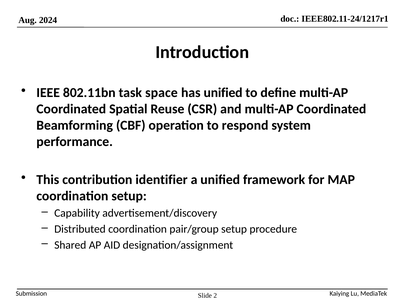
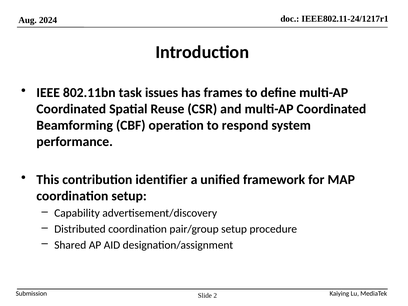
space: space -> issues (162, 93)
has unified: unified -> frames (223, 93)
